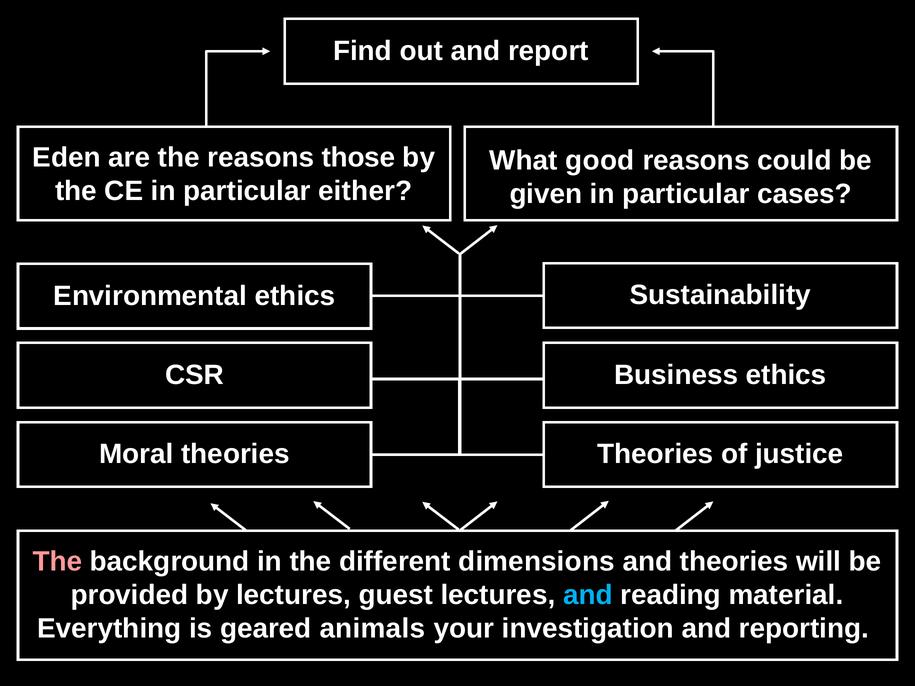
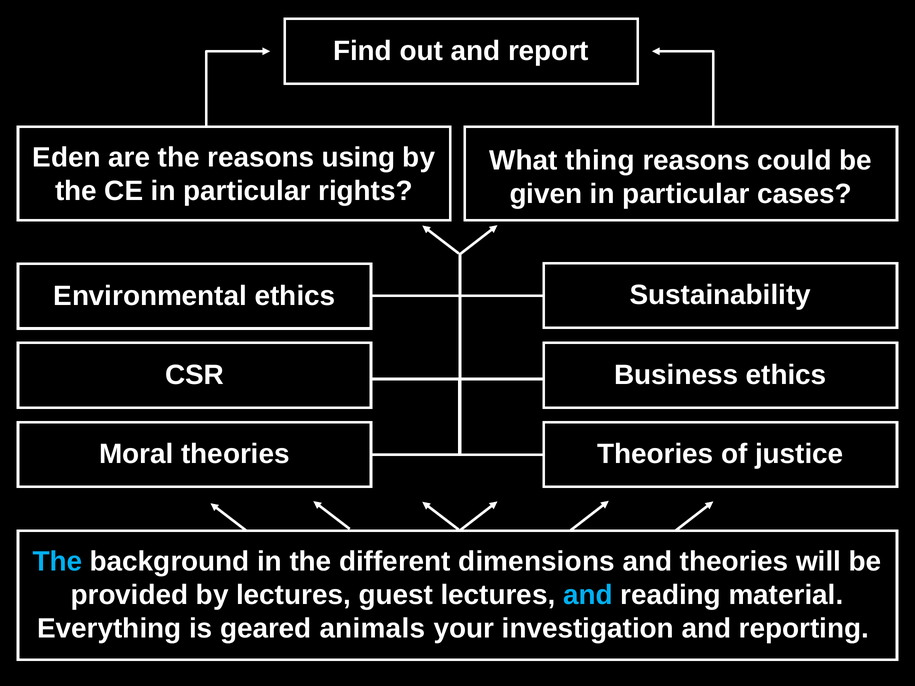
those: those -> using (359, 157)
good: good -> thing (600, 160)
either: either -> rights (365, 191)
The colour: pink -> light blue (57, 562)
